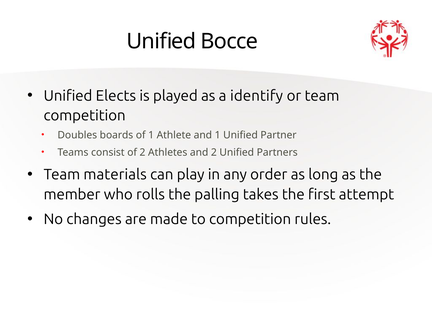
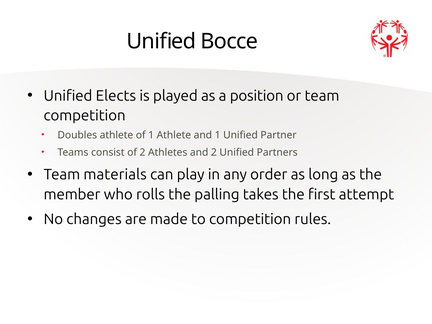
identify: identify -> position (257, 96)
Doubles boards: boards -> athlete (116, 135)
